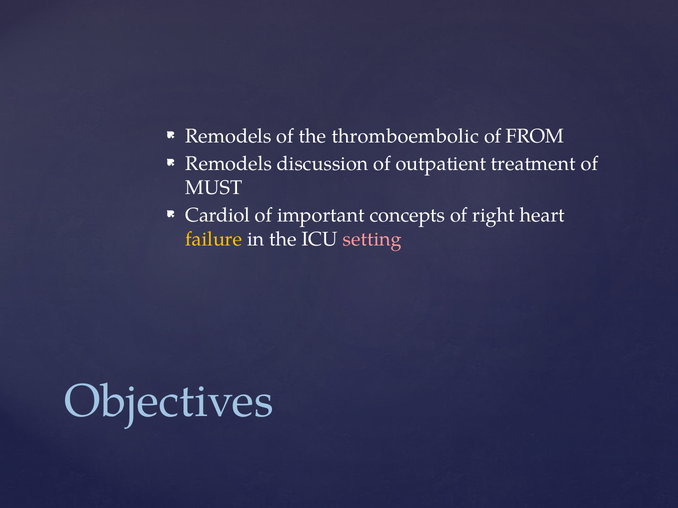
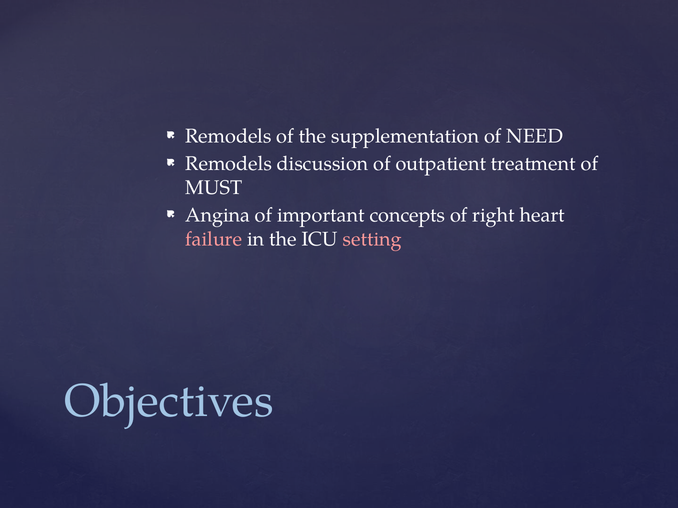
thromboembolic: thromboembolic -> supplementation (405, 136)
FROM: FROM -> NEED (535, 136)
Cardiol: Cardiol -> Angina (218, 216)
failure colour: yellow -> pink (214, 239)
